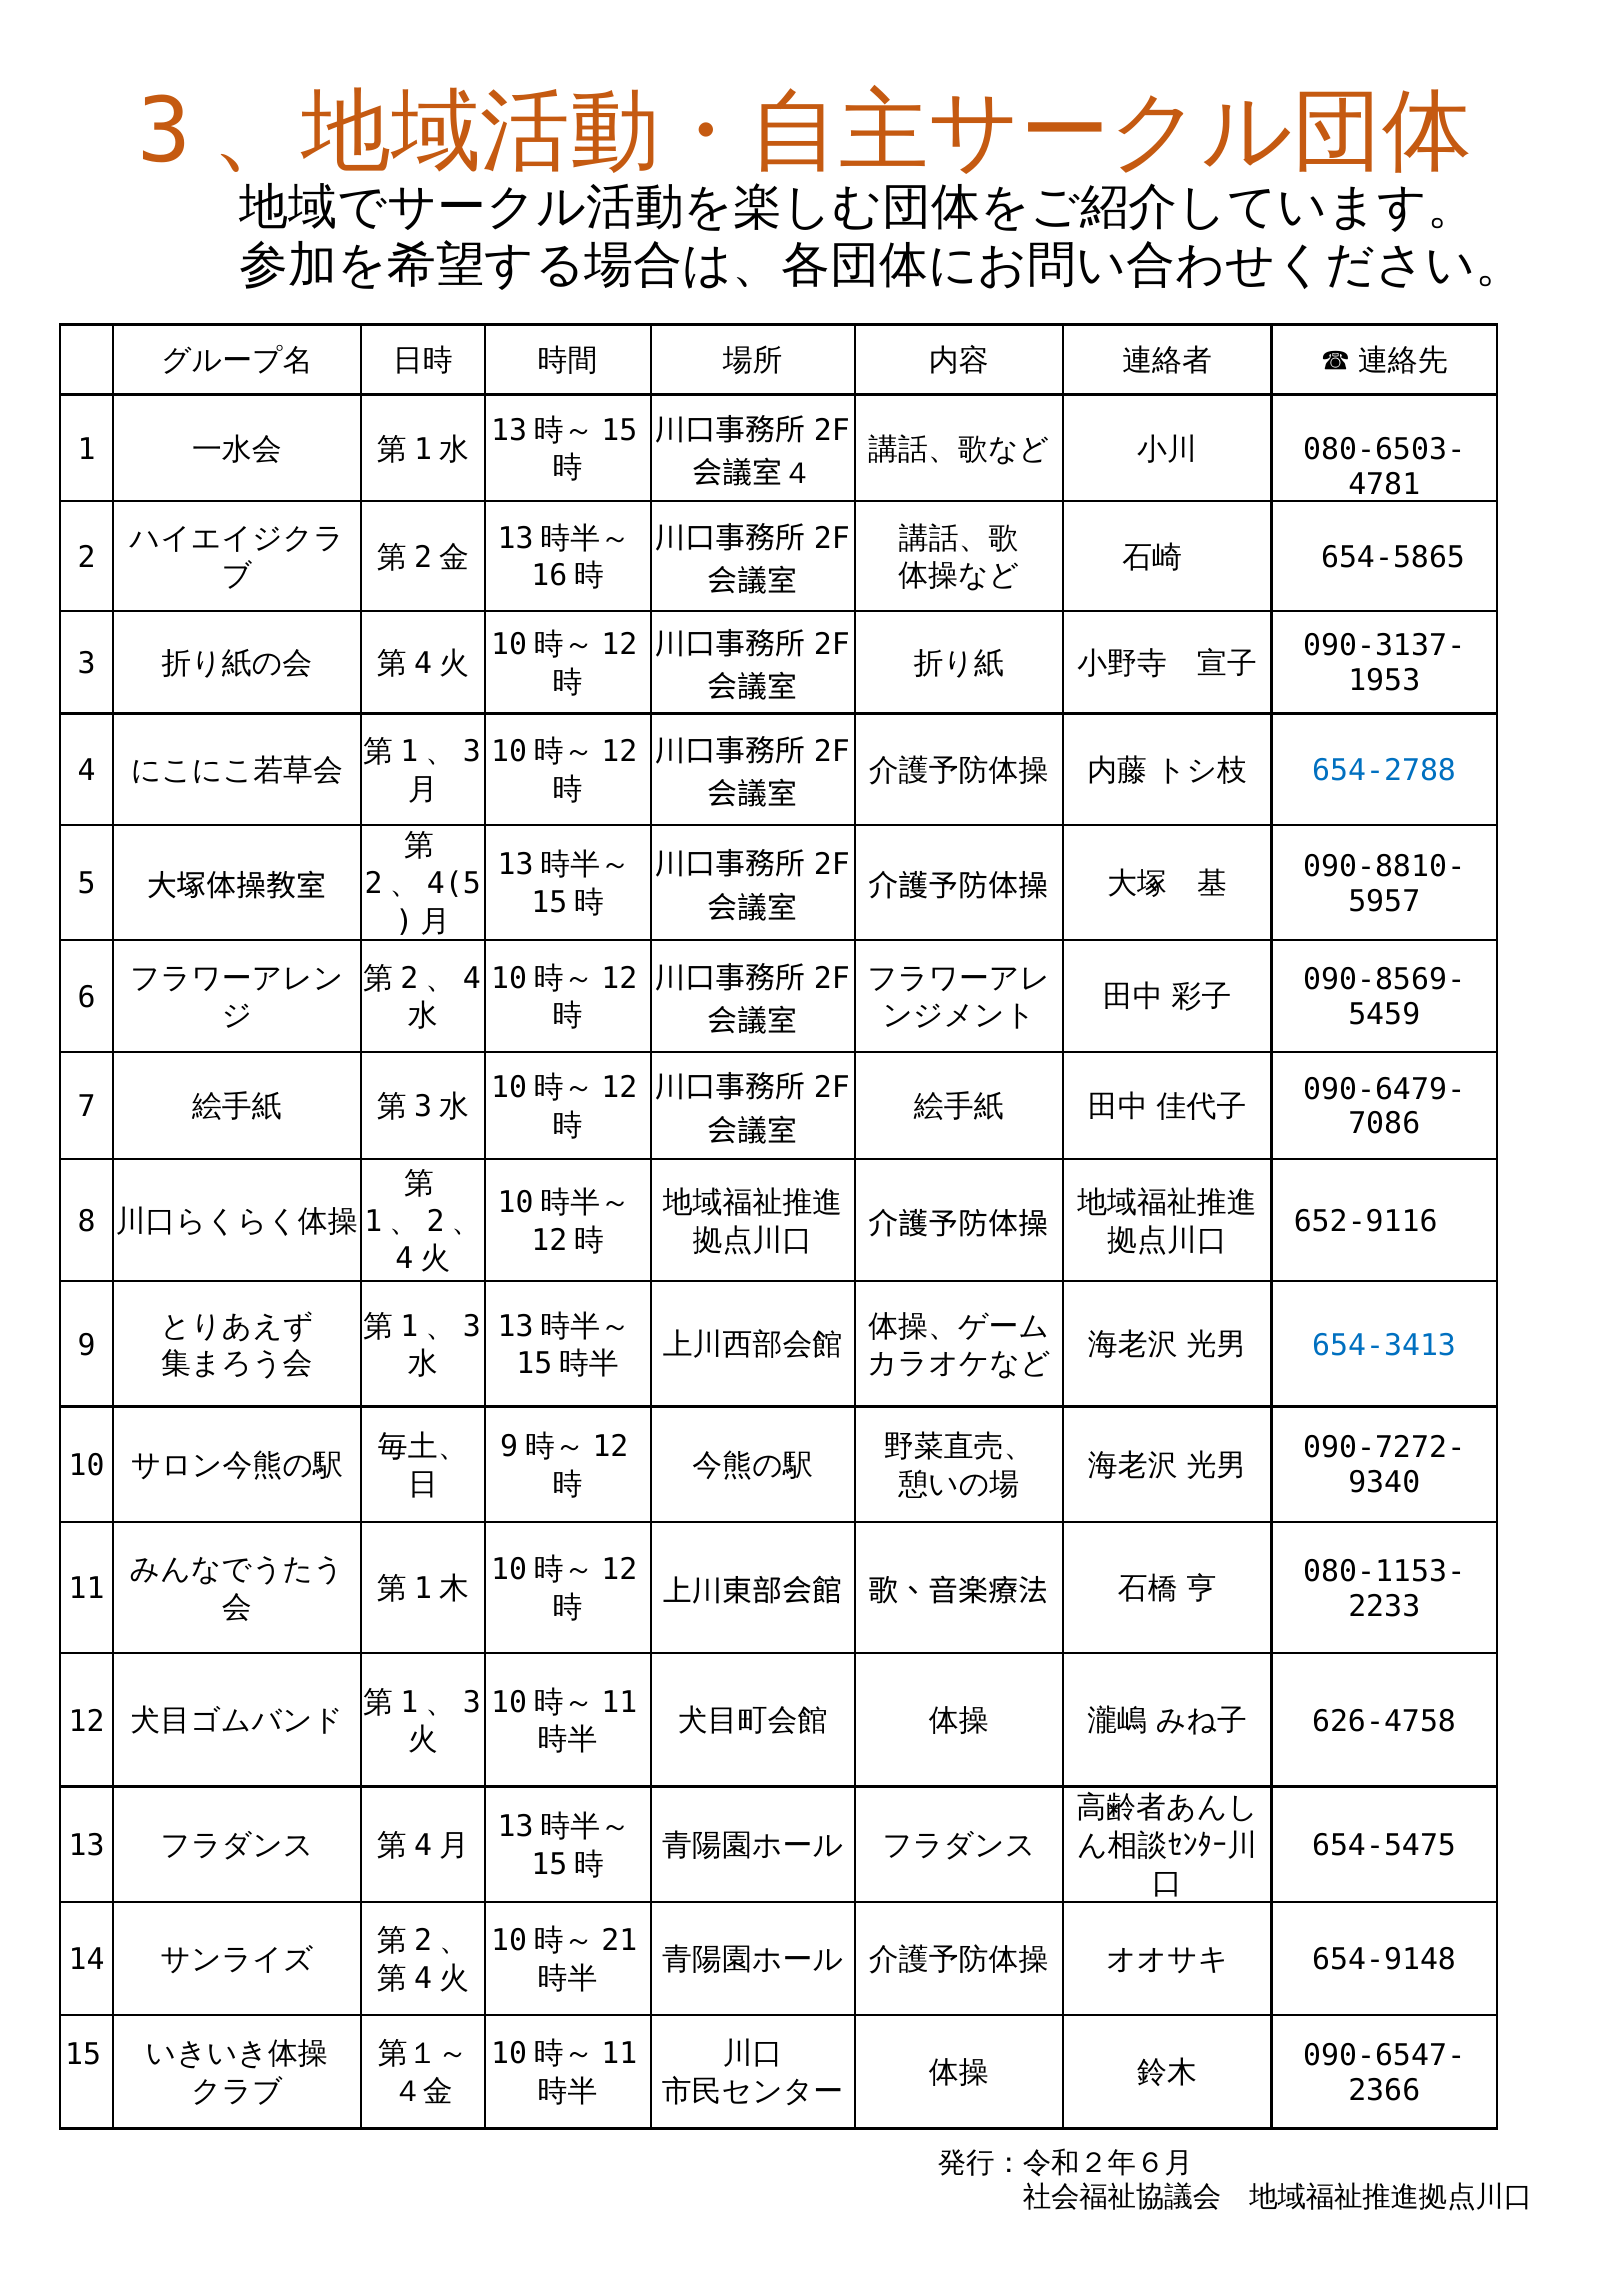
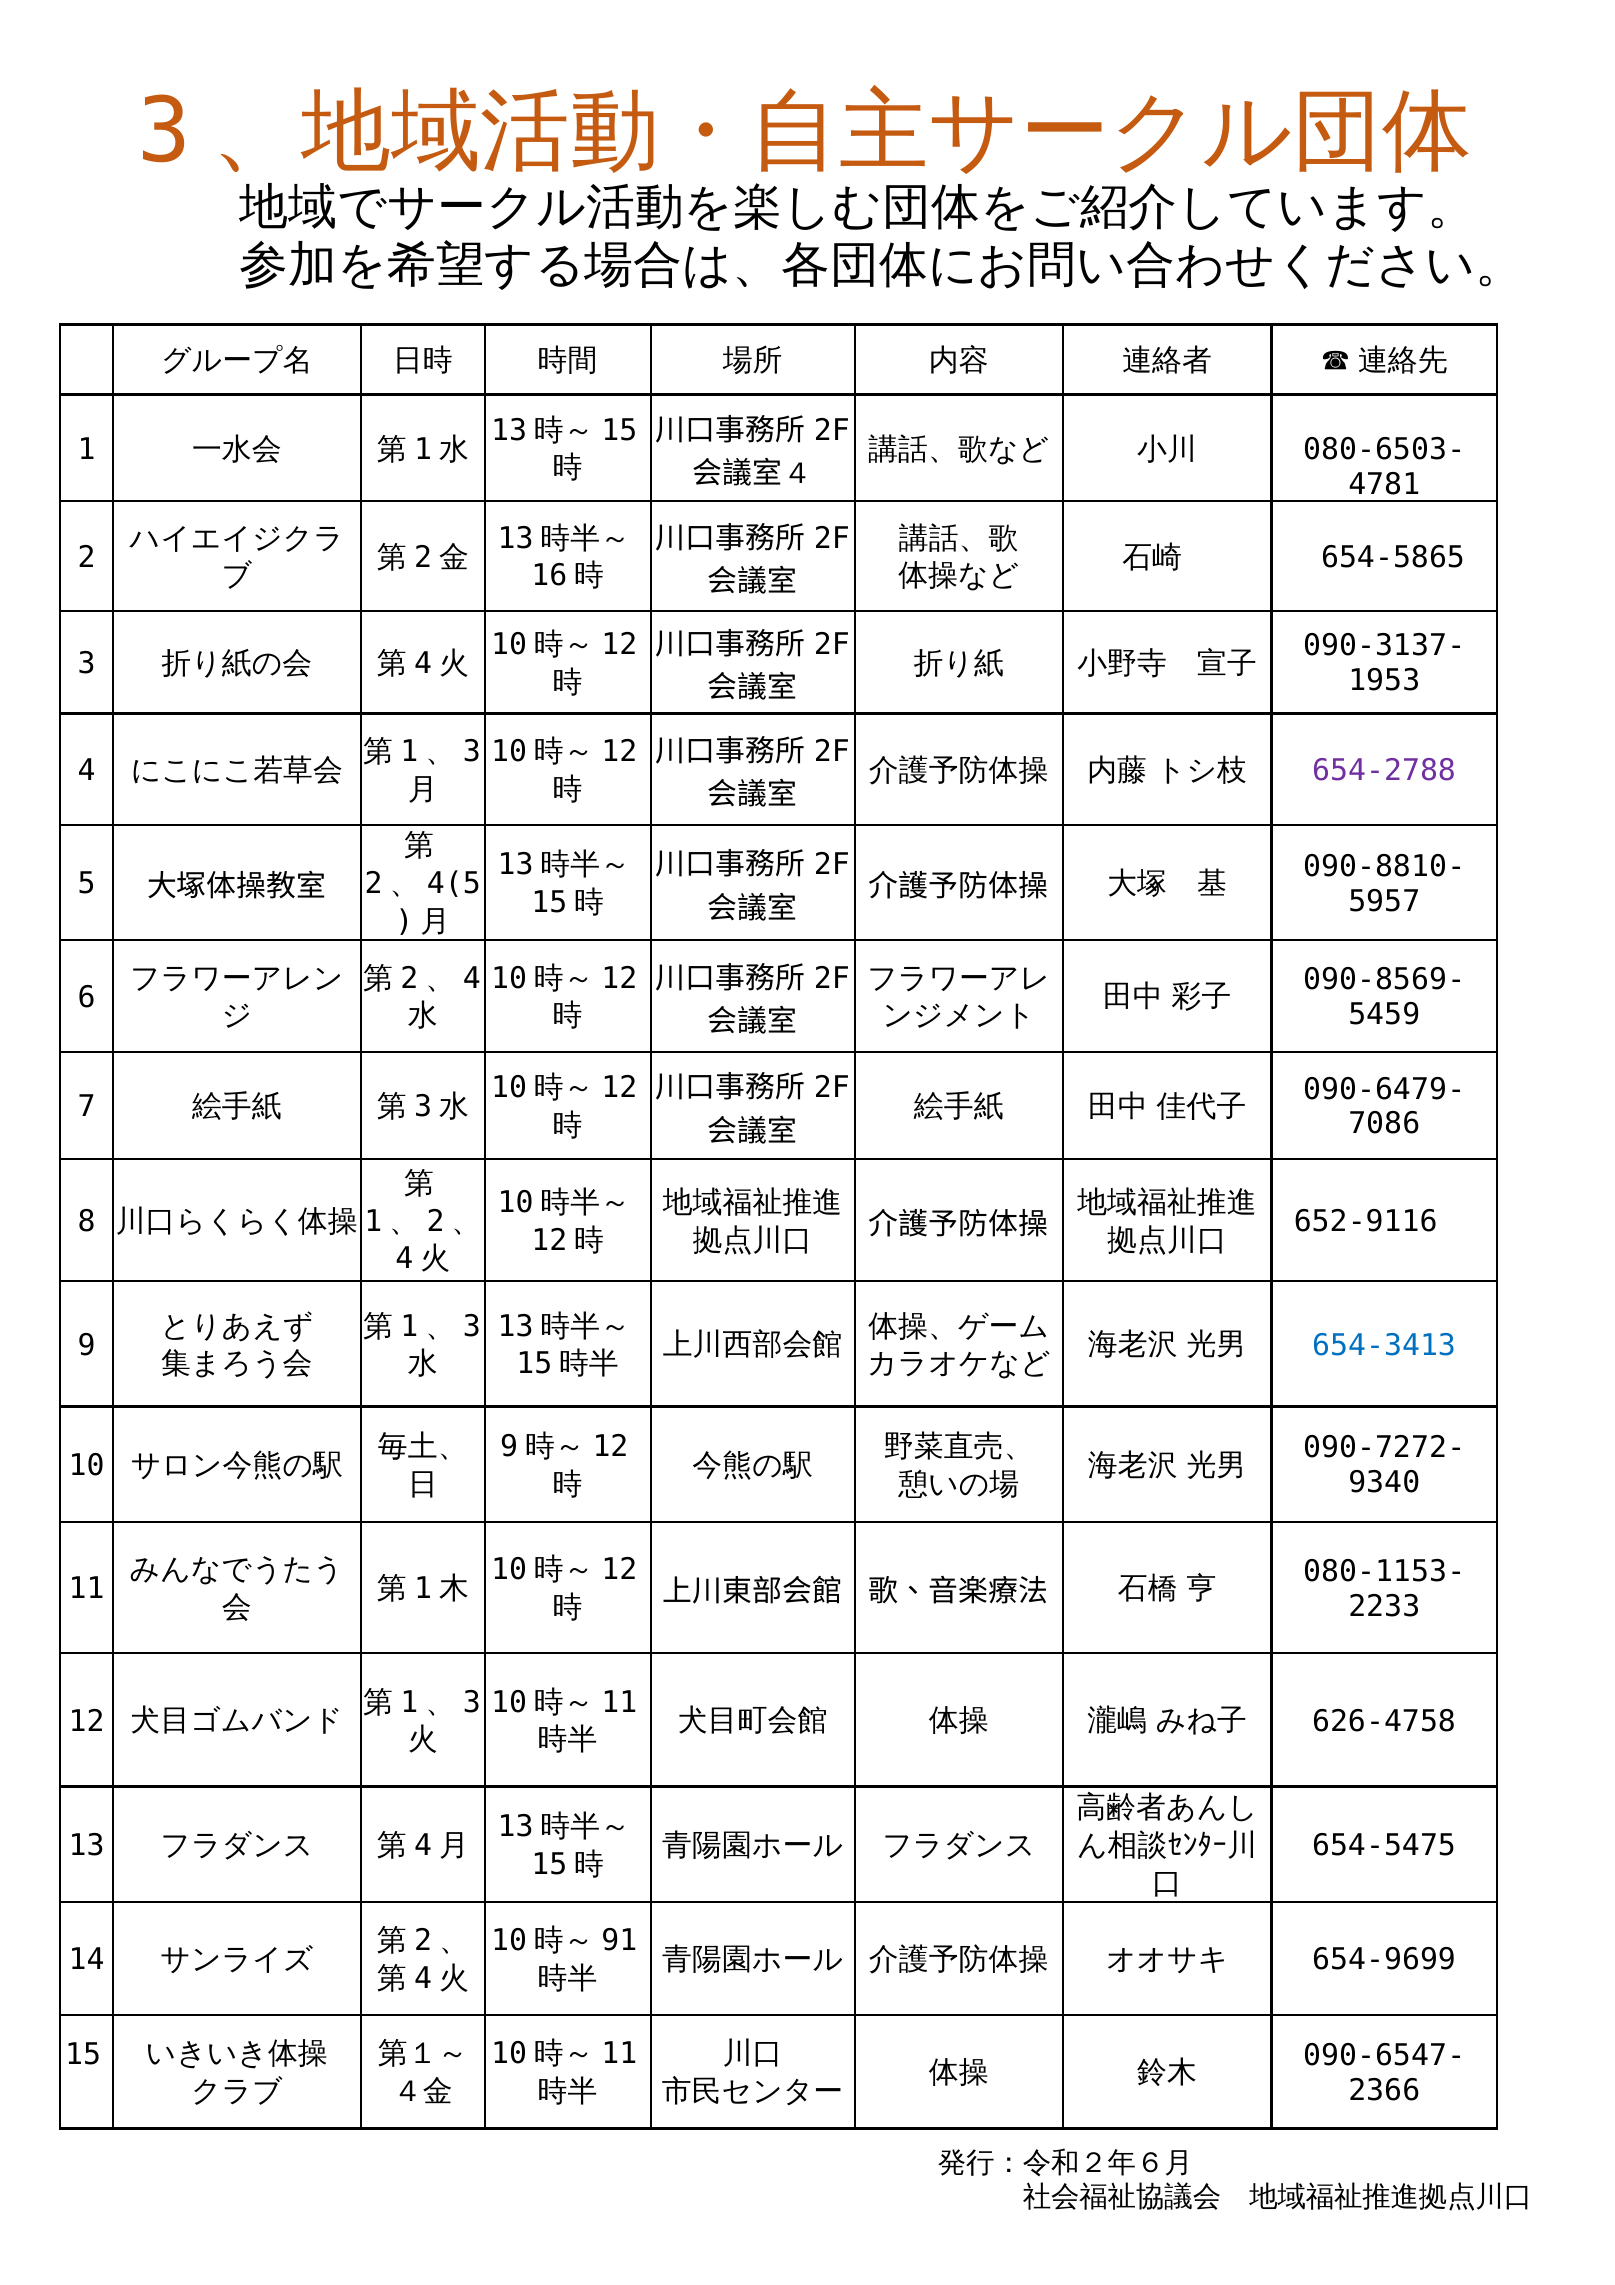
654-2788 colour: blue -> purple (1384, 770)
21: 21 -> 91 (619, 1940)
654-9148: 654-9148 -> 654-9699 (1384, 1959)
